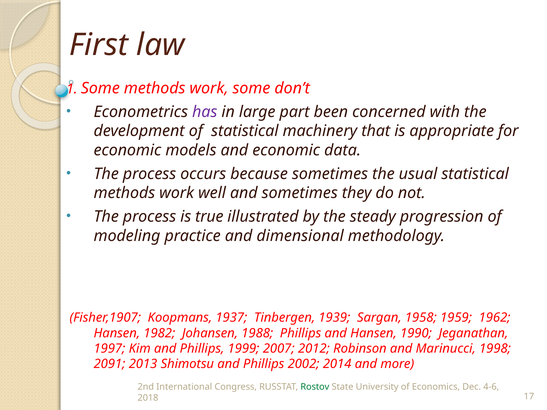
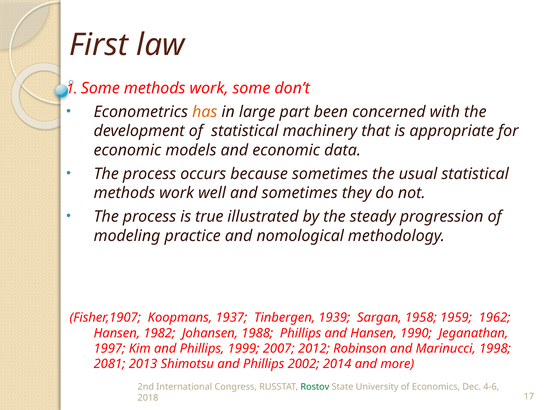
has colour: purple -> orange (205, 112)
dimensional: dimensional -> nomological (300, 236)
2091: 2091 -> 2081 (110, 364)
